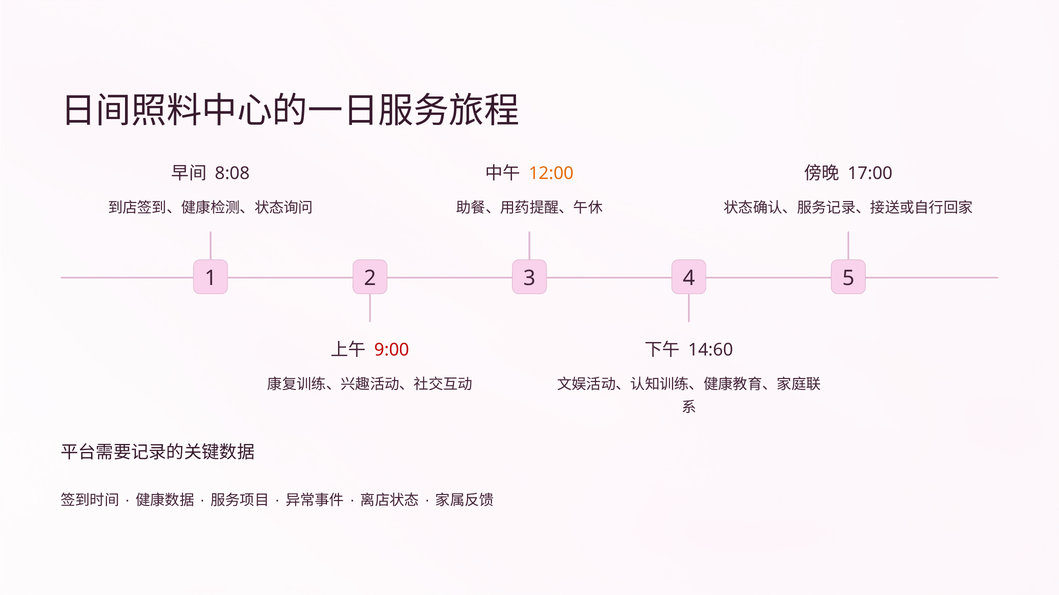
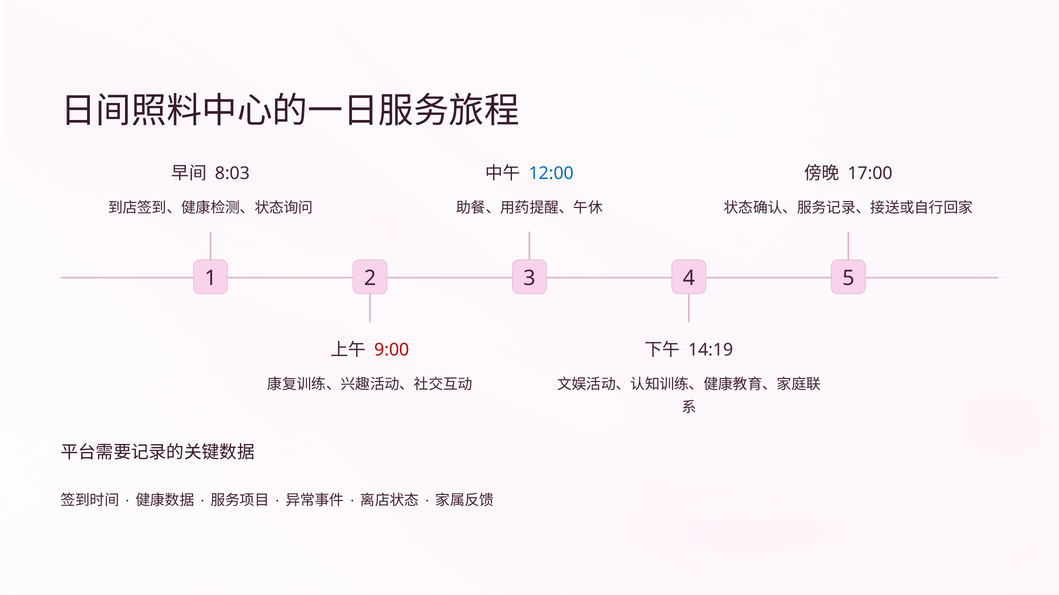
8:08: 8:08 -> 8:03 (232, 174)
12:00 colour: orange -> blue (551, 174)
14:60: 14:60 -> 14:19 (711, 350)
